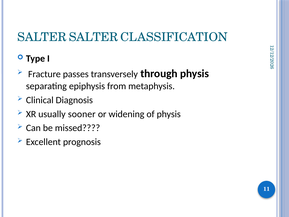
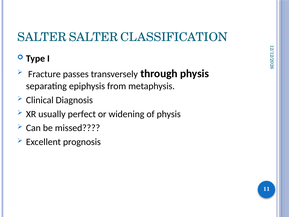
sooner: sooner -> perfect (82, 114)
